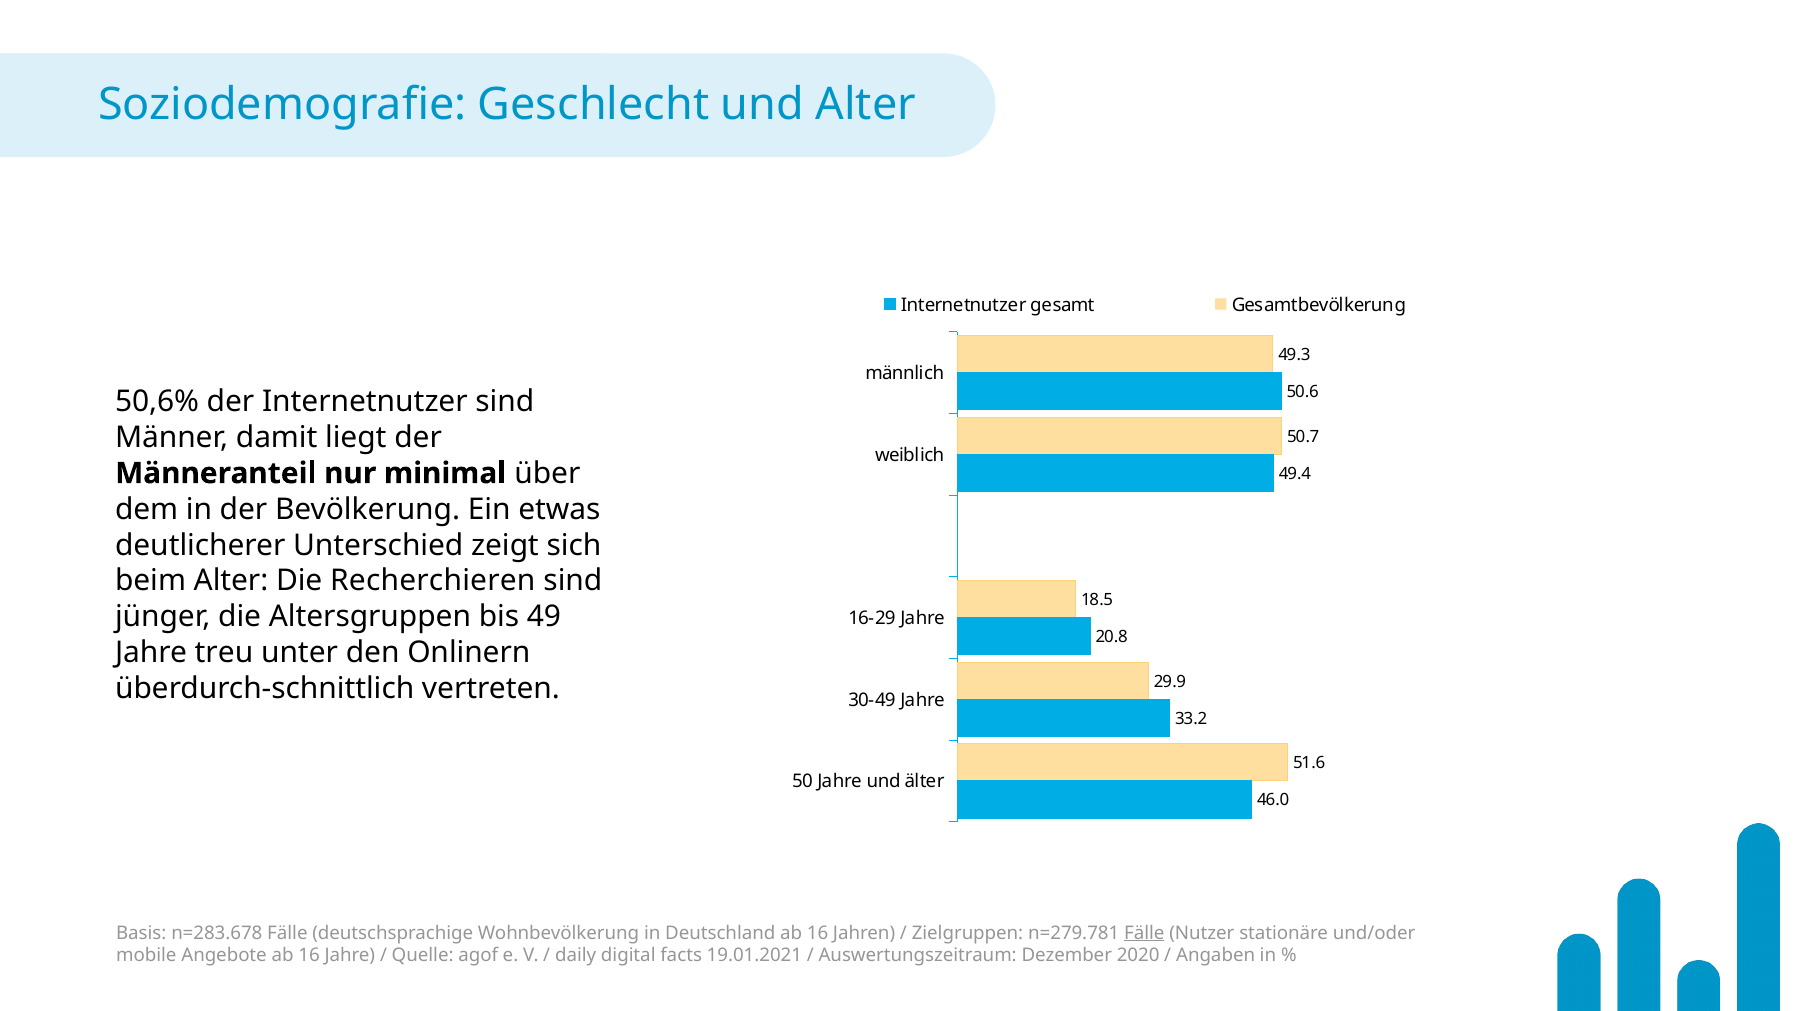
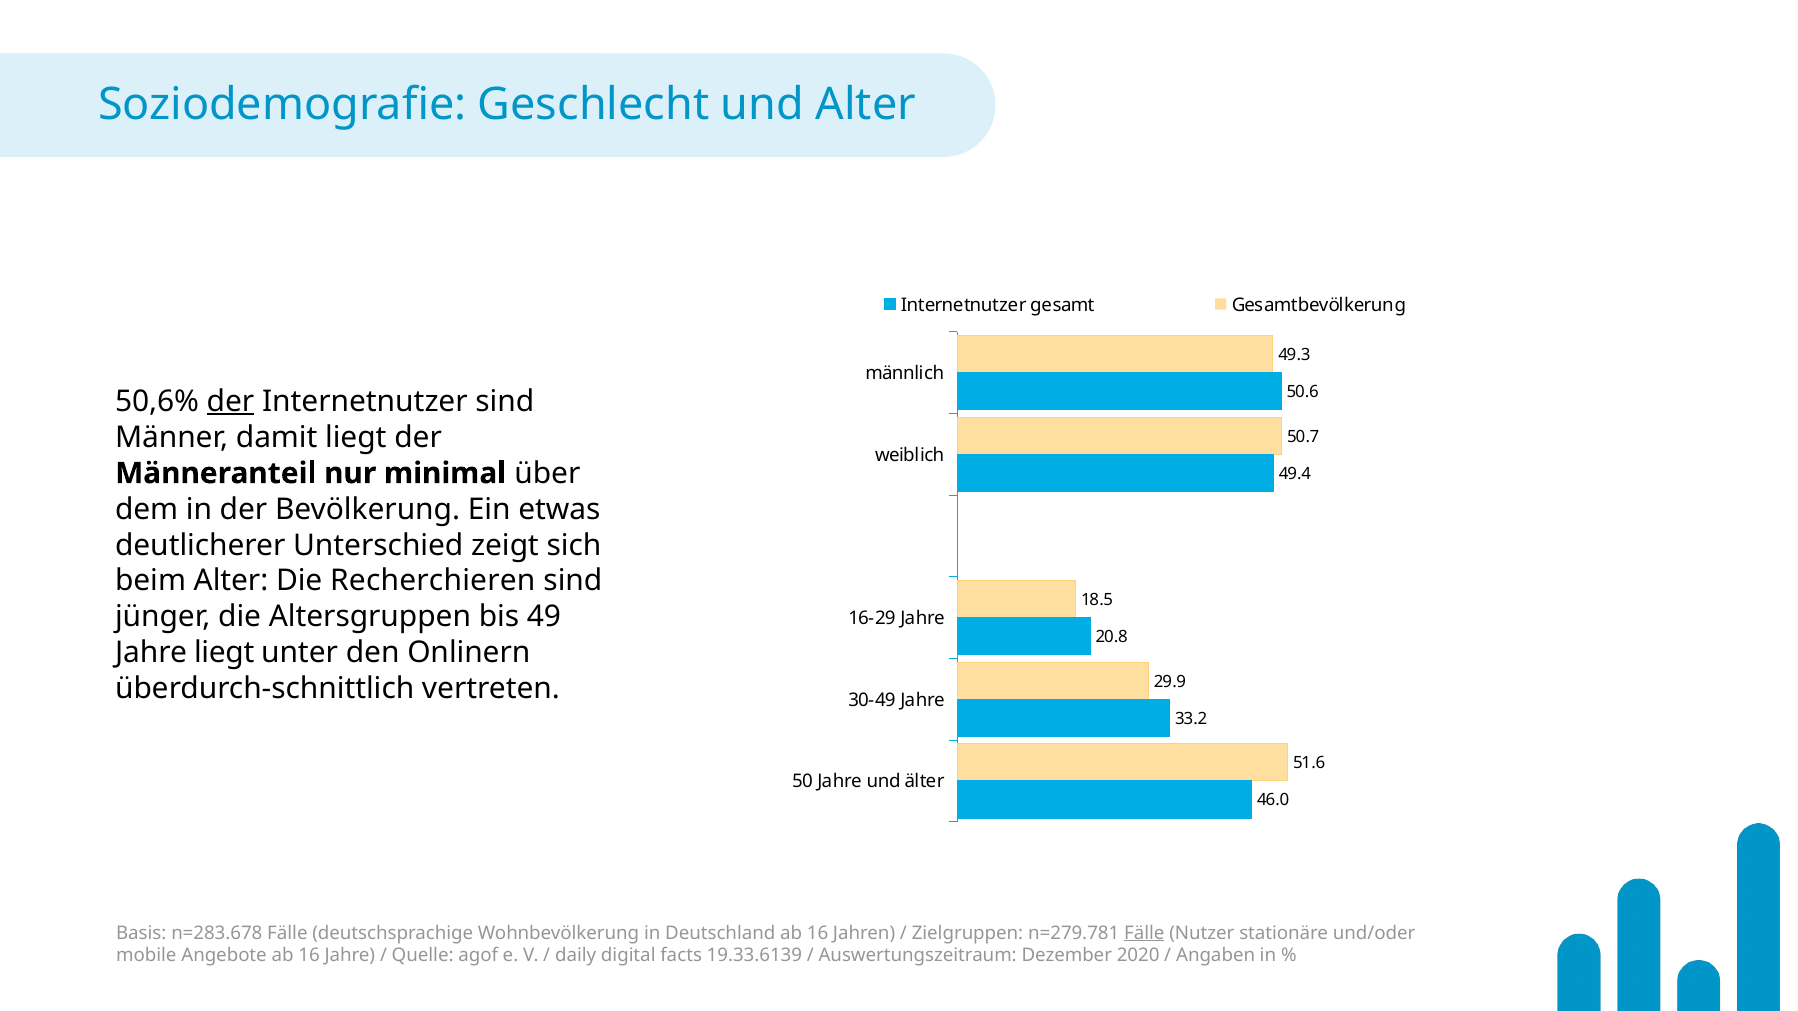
der underline: none -> present (231, 402)
Jahre treu: treu -> liegt (224, 653)
19.01.2021: 19.01.2021 -> 19.33.6139 (754, 956)
